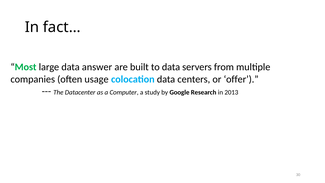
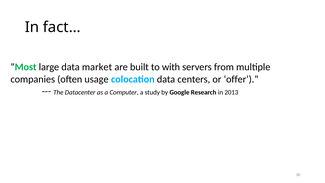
answer: answer -> market (97, 67)
to data: data -> with (171, 67)
